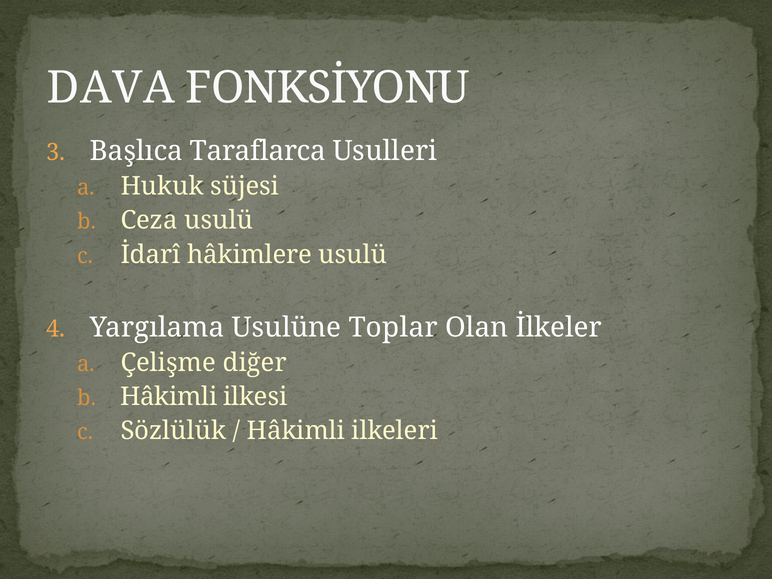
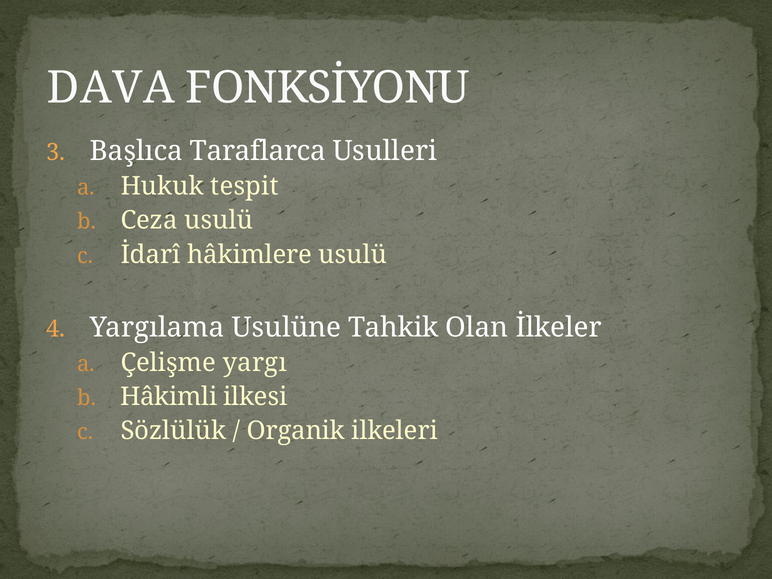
süjesi: süjesi -> tespit (245, 186)
Toplar: Toplar -> Tahkik (393, 327)
diğer: diğer -> yargı (255, 363)
Hâkimli: Hâkimli -> Organik (296, 431)
